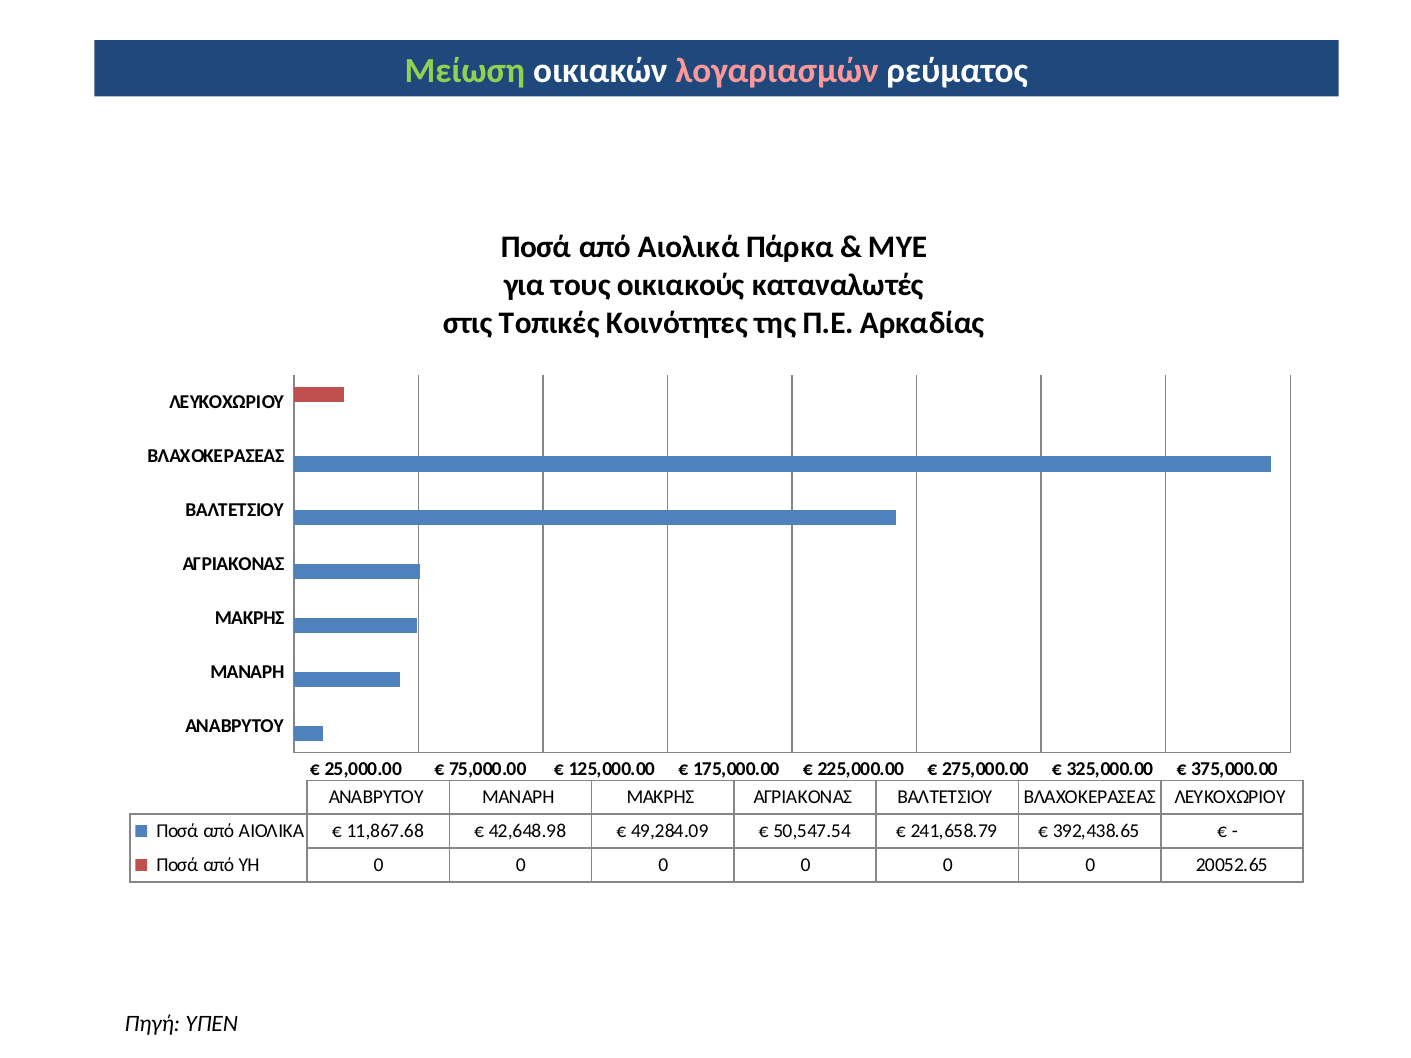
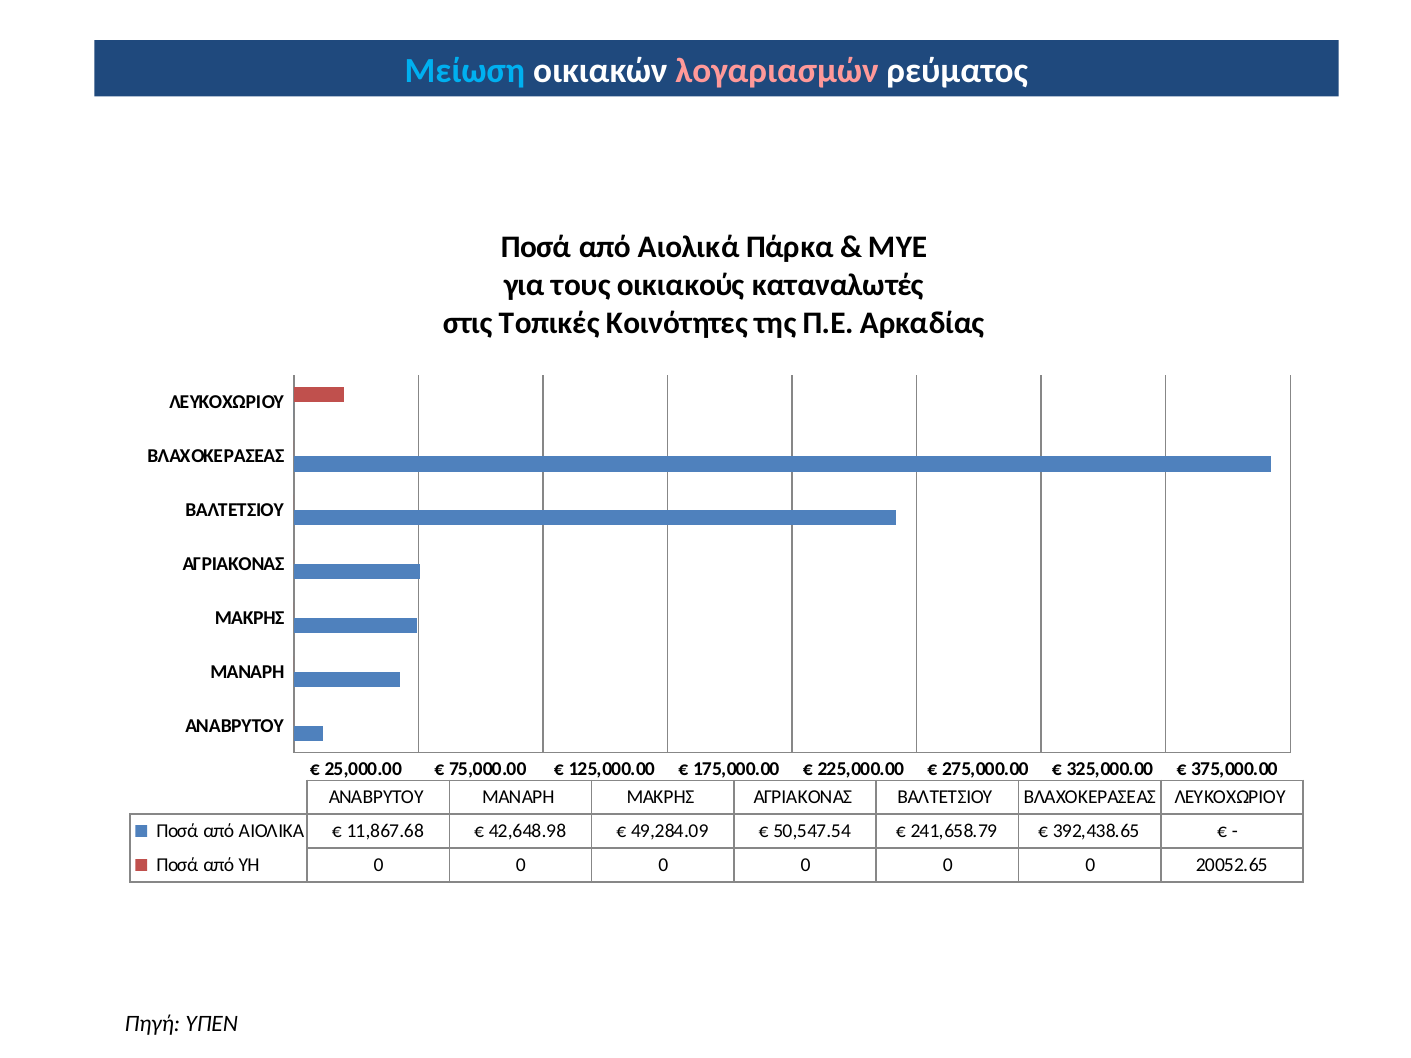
Μείωση colour: light green -> light blue (465, 71)
